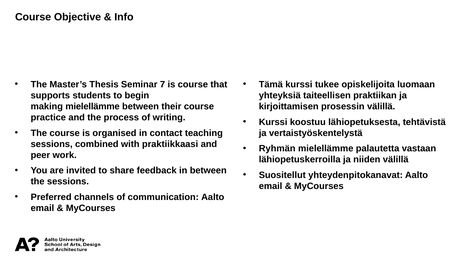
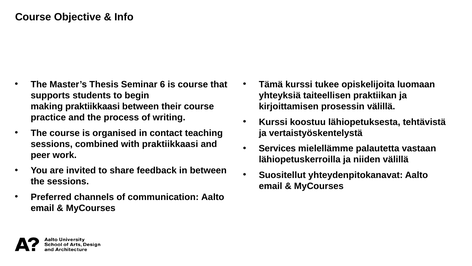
7: 7 -> 6 (163, 84)
making mielellämme: mielellämme -> praktiikkaasi (93, 106)
Ryhmän: Ryhmän -> Services (277, 148)
